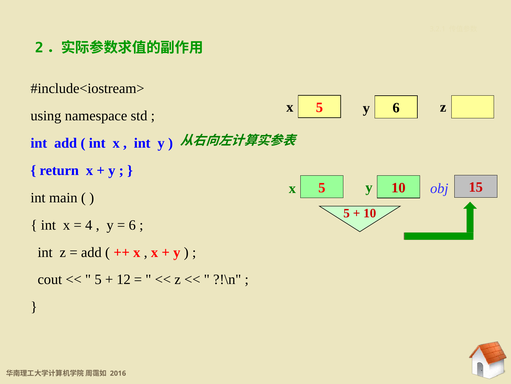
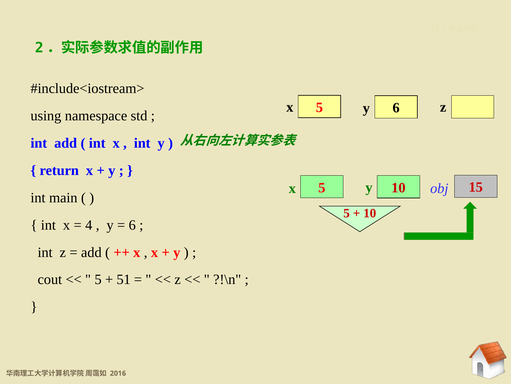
12: 12 -> 51 (124, 279)
